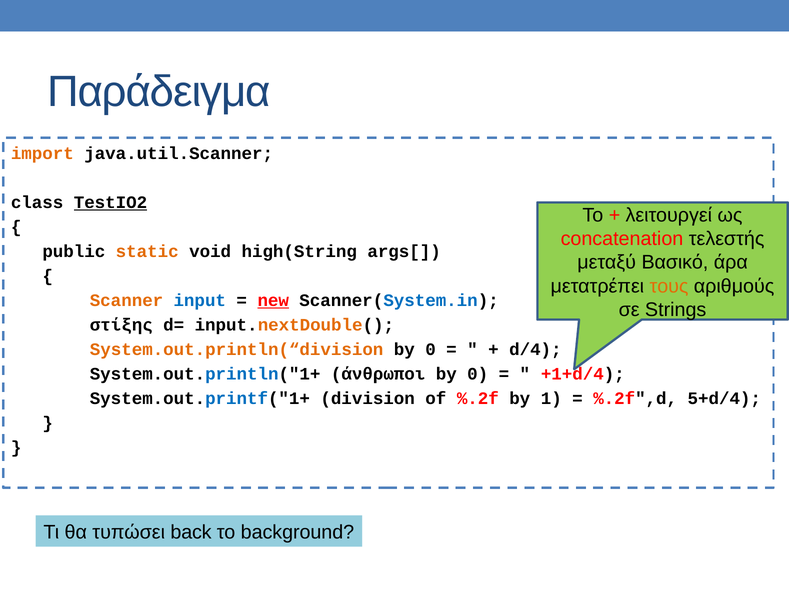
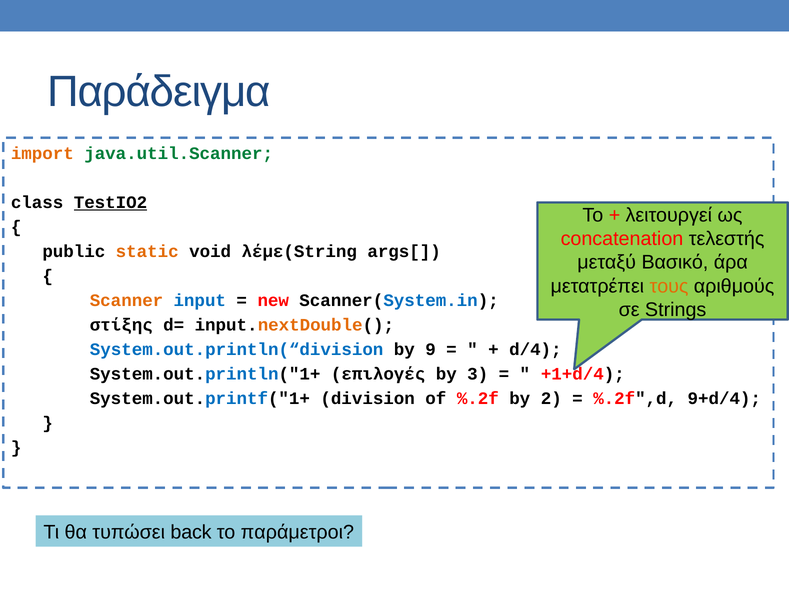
java.util.Scanner colour: black -> green (179, 154)
high(String: high(String -> λέμε(String (299, 252)
new underline: present -> none (273, 301)
System.out.println(“division colour: orange -> blue (237, 350)
0: 0 -> 9 (431, 350)
άνθρωποι: άνθρωποι -> επιλογές (378, 374)
0: 0 -> 3 (478, 374)
1: 1 -> 2 (551, 399)
5+d/4: 5+d/4 -> 9+d/4 (724, 399)
background: background -> παράμετροι (297, 533)
